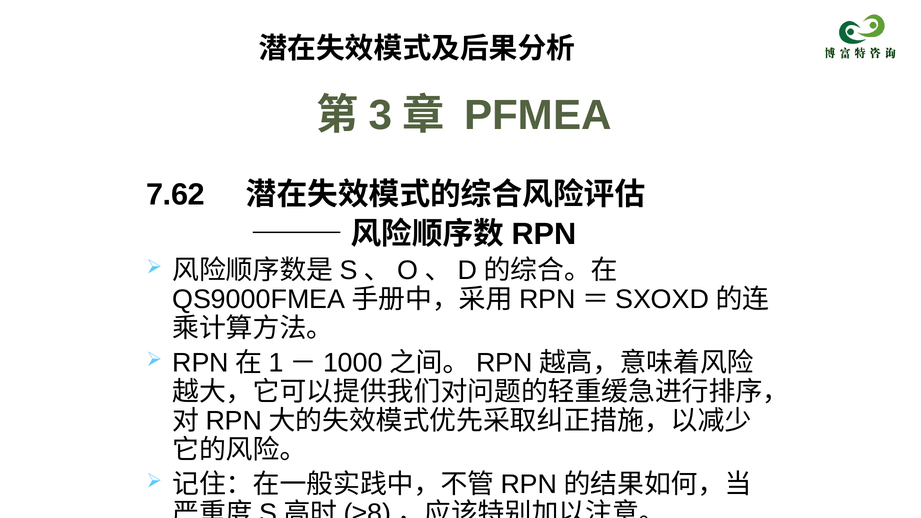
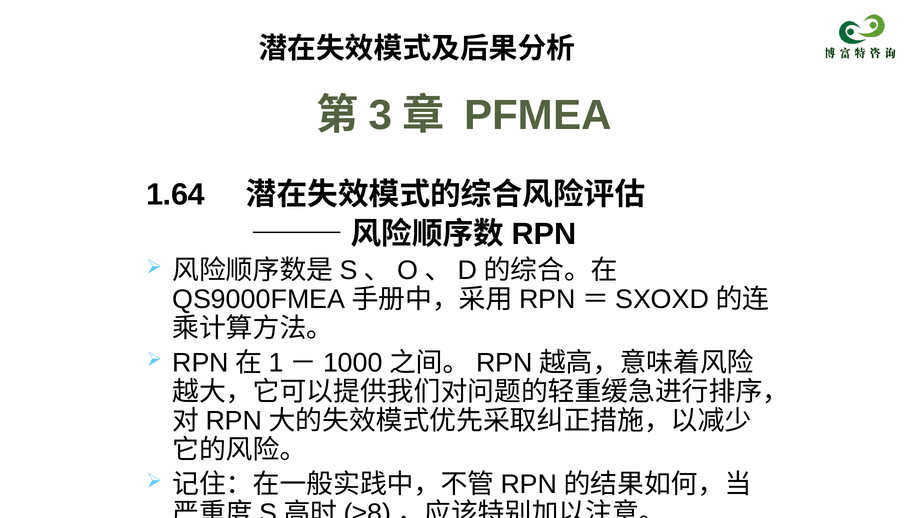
7.62: 7.62 -> 1.64 (176, 195)
